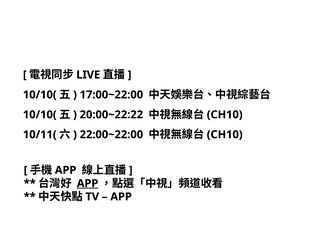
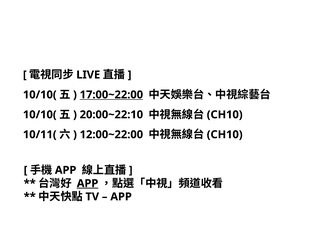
17:00~22:00 underline: none -> present (111, 95)
20:00~22:22: 20:00~22:22 -> 20:00~22:10 (111, 115)
22:00~22:00: 22:00~22:00 -> 12:00~22:00 (111, 135)
